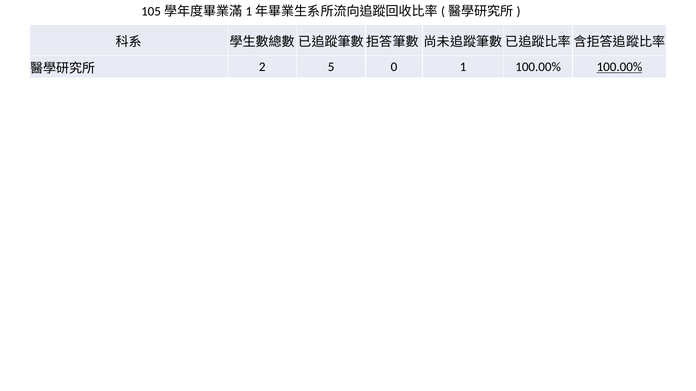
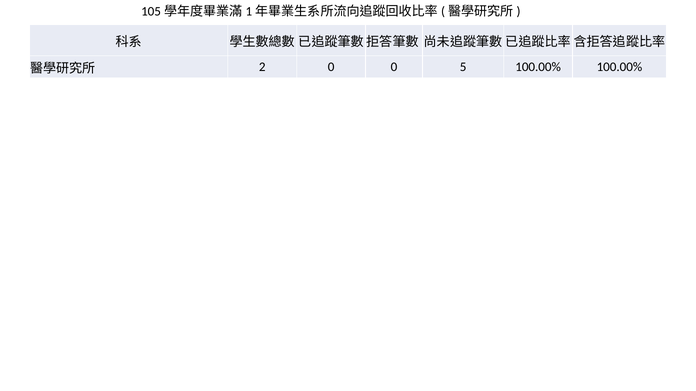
2 5: 5 -> 0 (331, 67)
1: 1 -> 5 (463, 67)
100.00% underline: present -> none (619, 67)
